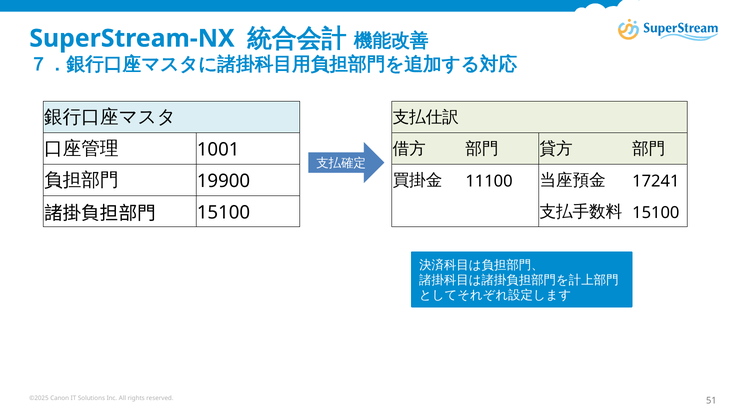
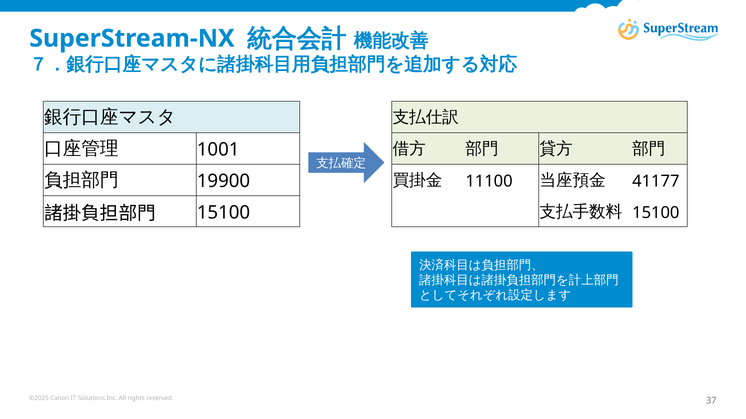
17241: 17241 -> 41177 (656, 181)
51: 51 -> 37 (711, 401)
